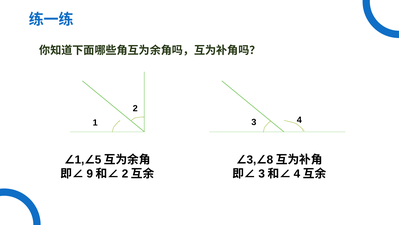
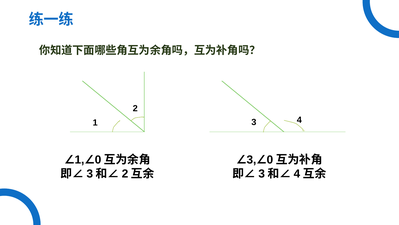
5: 5 -> 0 (98, 159)
8: 8 -> 0 (270, 159)
9: 9 -> 3 (90, 173)
